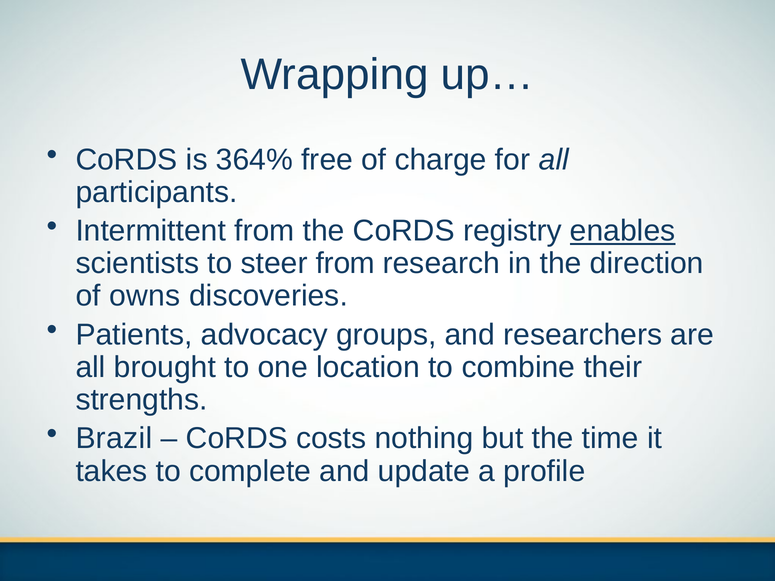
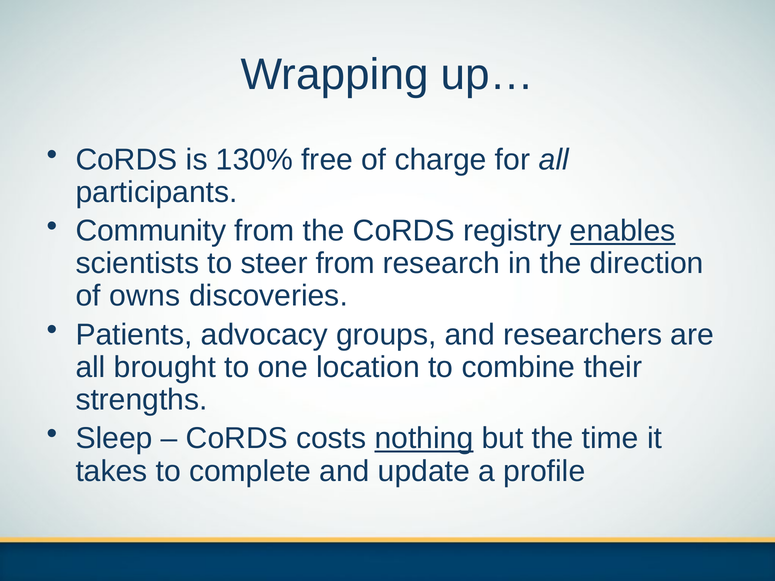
364%: 364% -> 130% (254, 160)
Intermittent: Intermittent -> Community (151, 231)
Brazil: Brazil -> Sleep (114, 439)
nothing underline: none -> present (424, 439)
